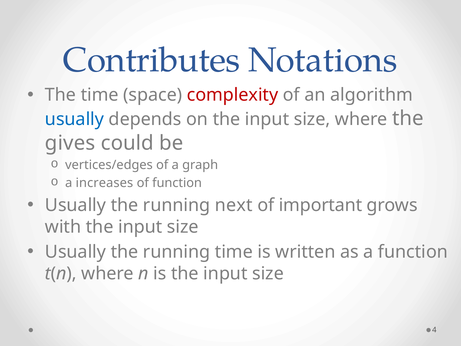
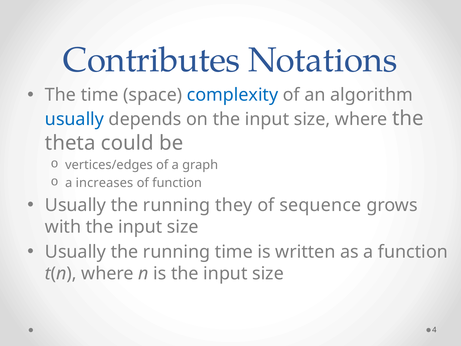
complexity colour: red -> blue (233, 95)
gives: gives -> theta (70, 143)
next: next -> they (234, 205)
important: important -> sequence (320, 205)
